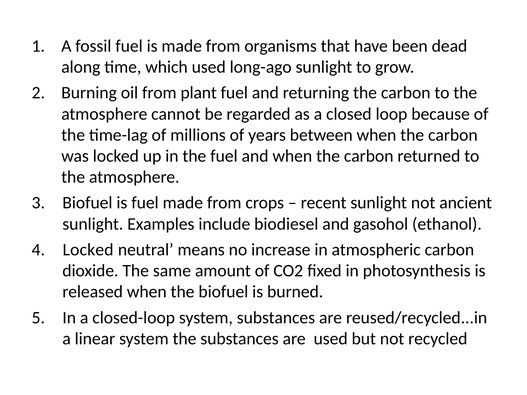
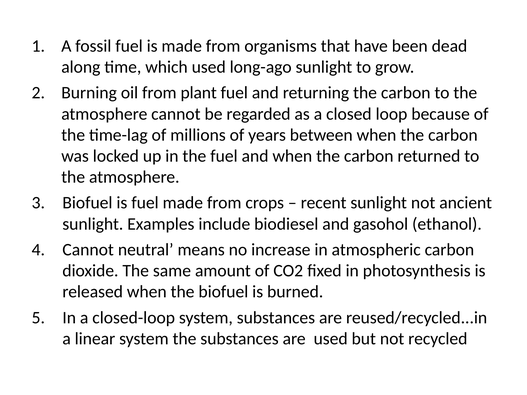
Locked: Locked -> Cannot (88, 250)
